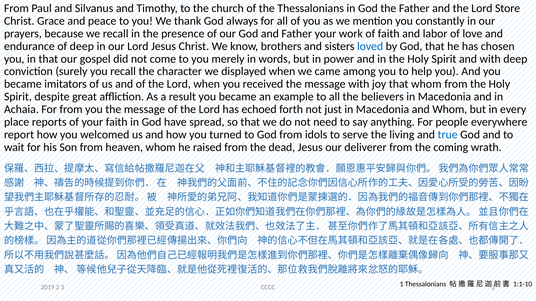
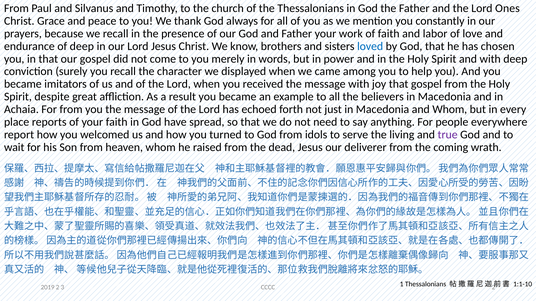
Store: Store -> Ones (507, 8)
that whom: whom -> gospel (426, 84)
true colour: blue -> purple (448, 135)
